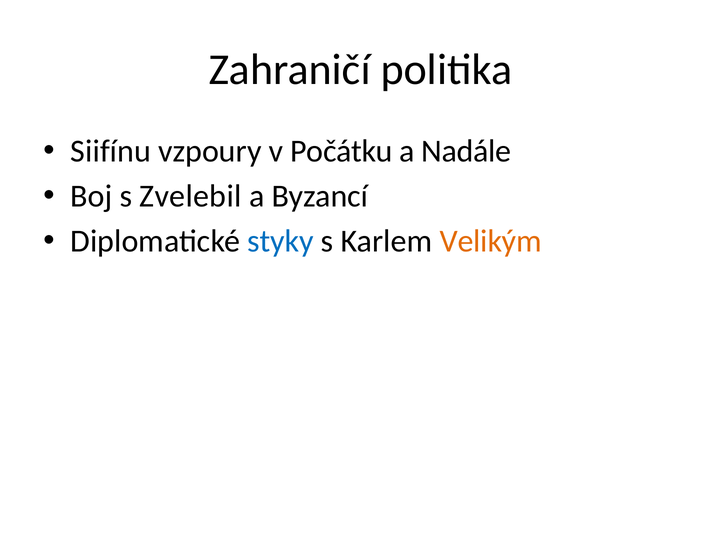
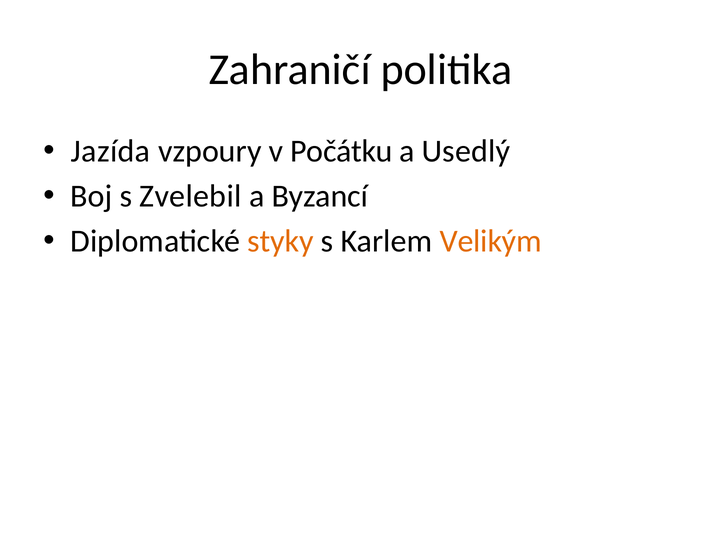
Siifínu: Siifínu -> Jazída (111, 151)
Nadále: Nadále -> Usedlý (466, 151)
styky colour: blue -> orange (281, 241)
